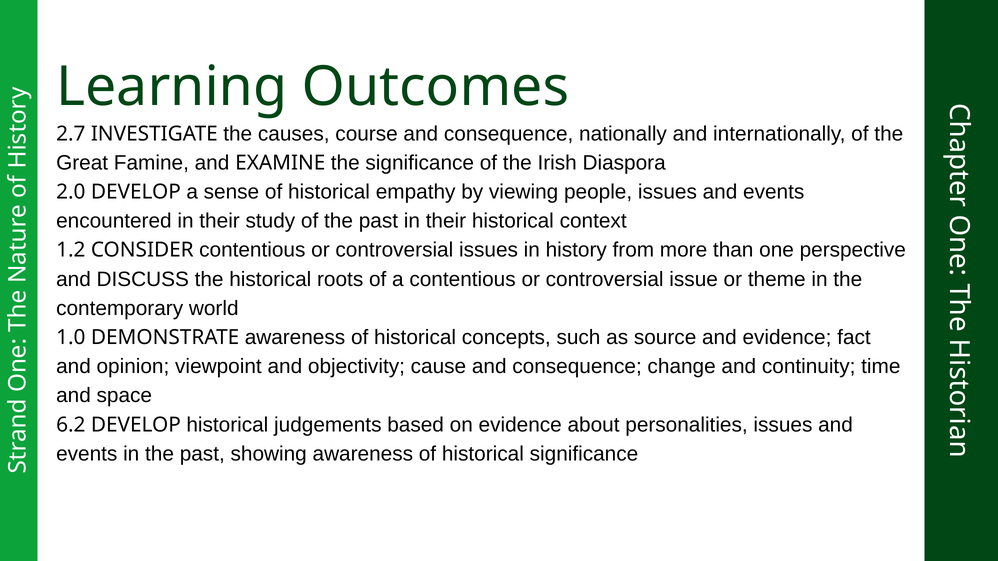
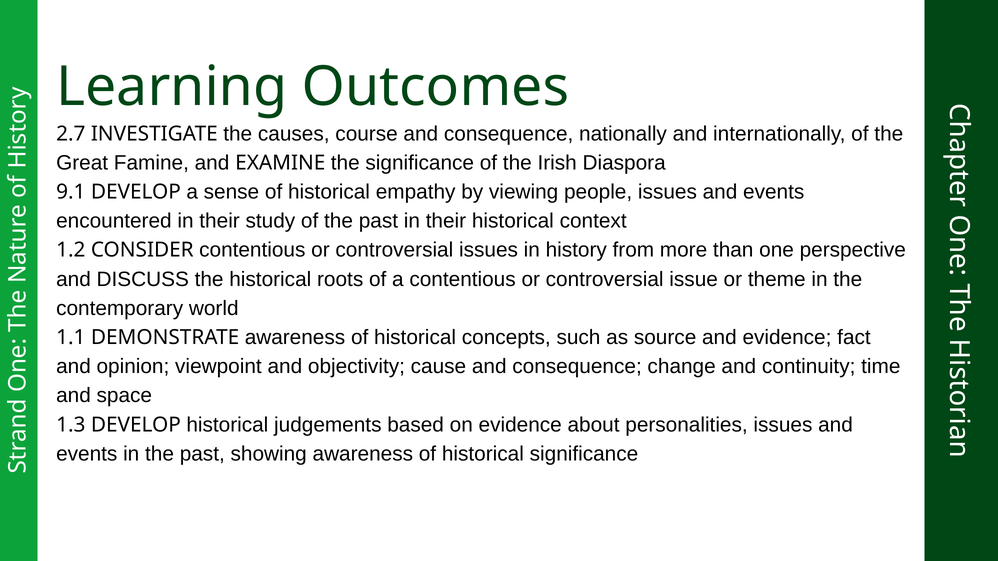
2.0: 2.0 -> 9.1 (71, 192)
1.0: 1.0 -> 1.1 (71, 338)
6.2: 6.2 -> 1.3 (71, 425)
